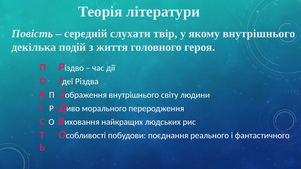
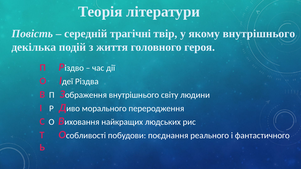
слухати: слухати -> трагічні (130, 34)
